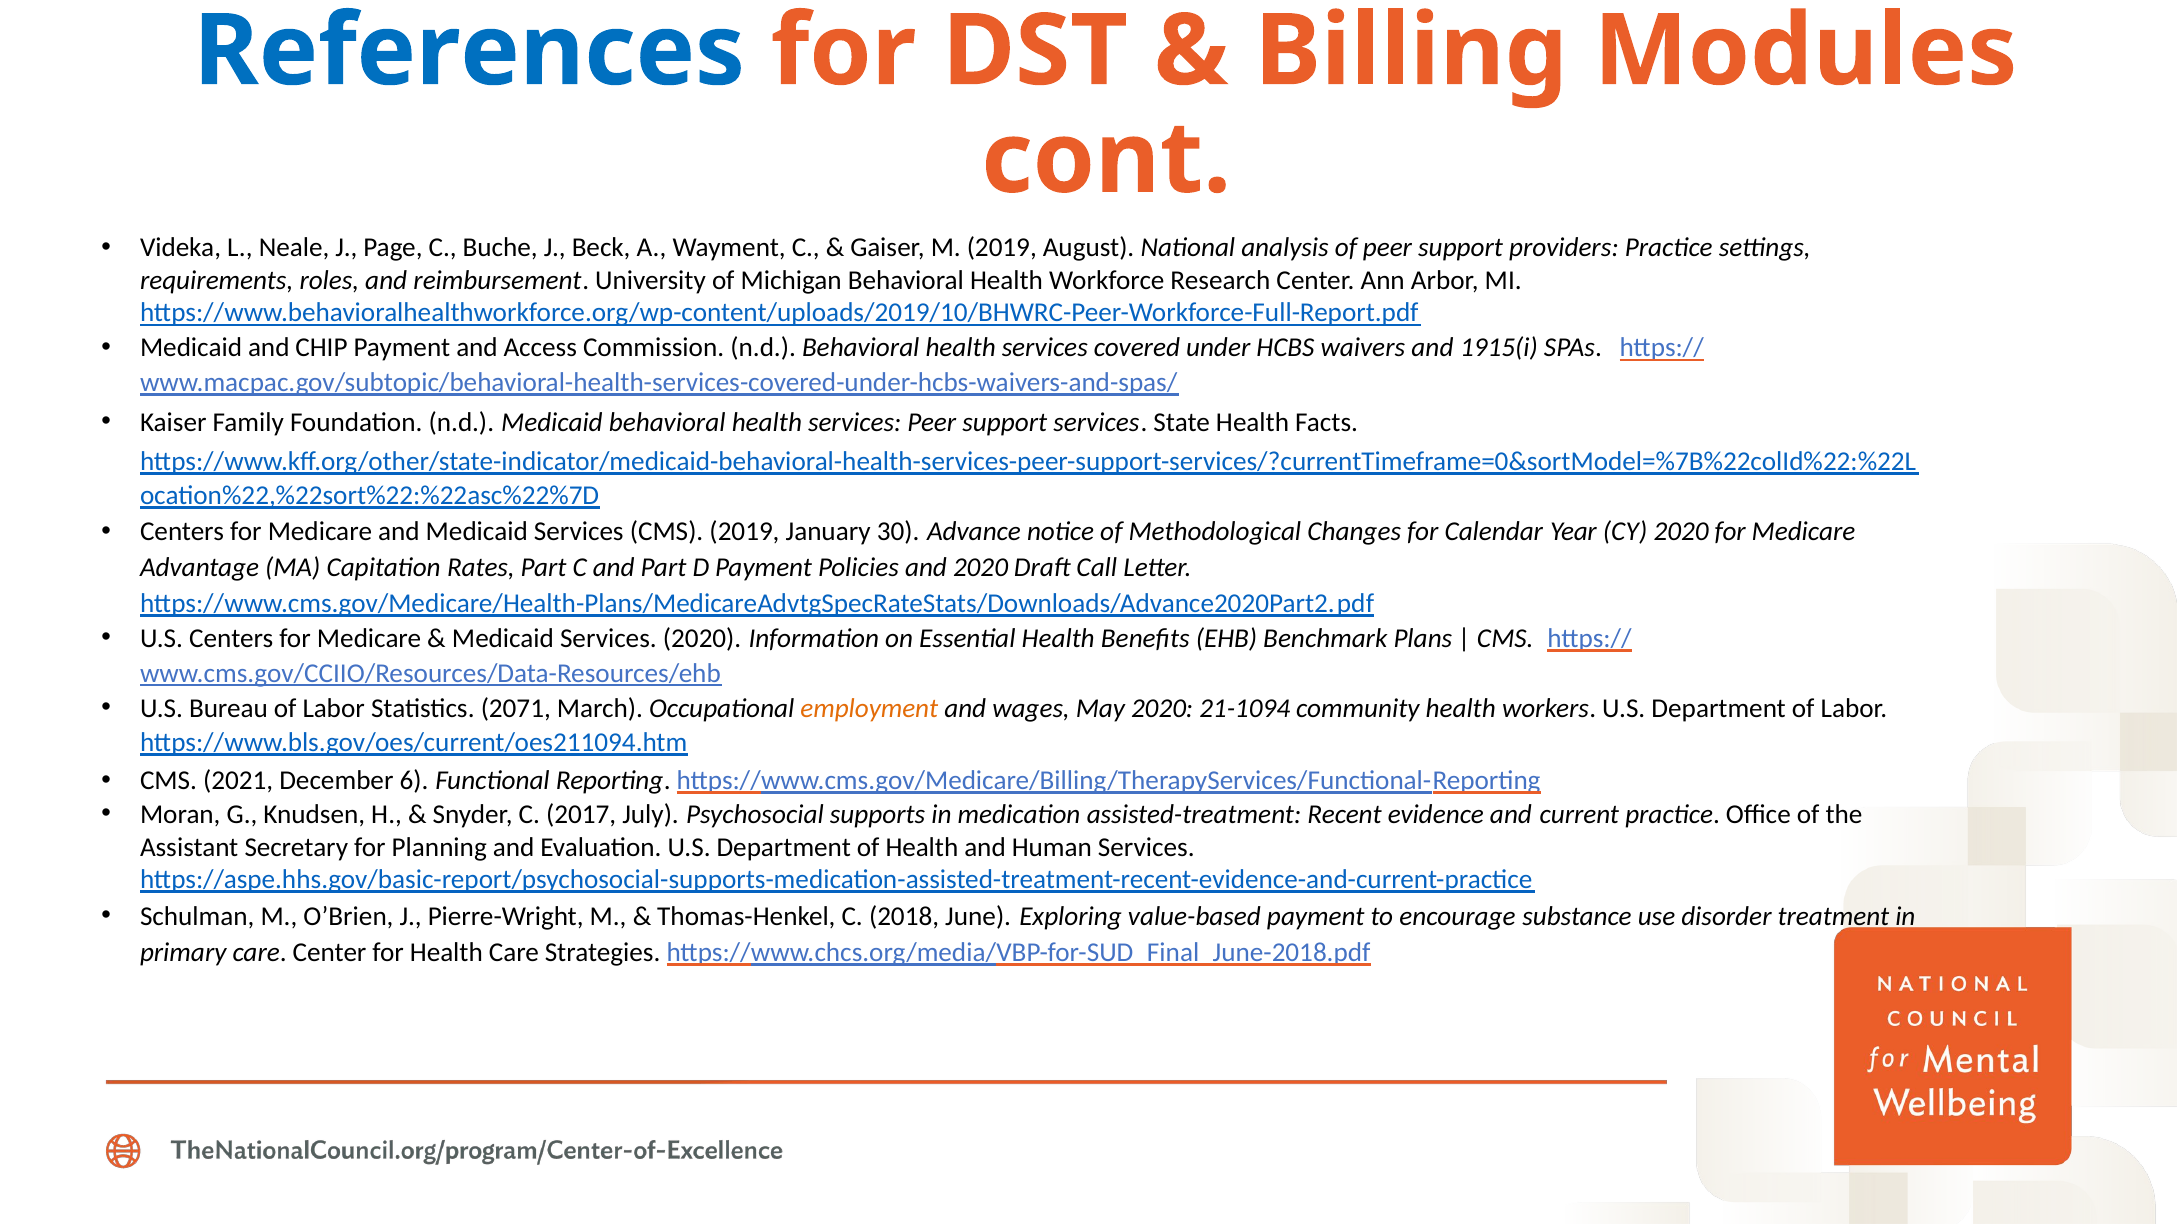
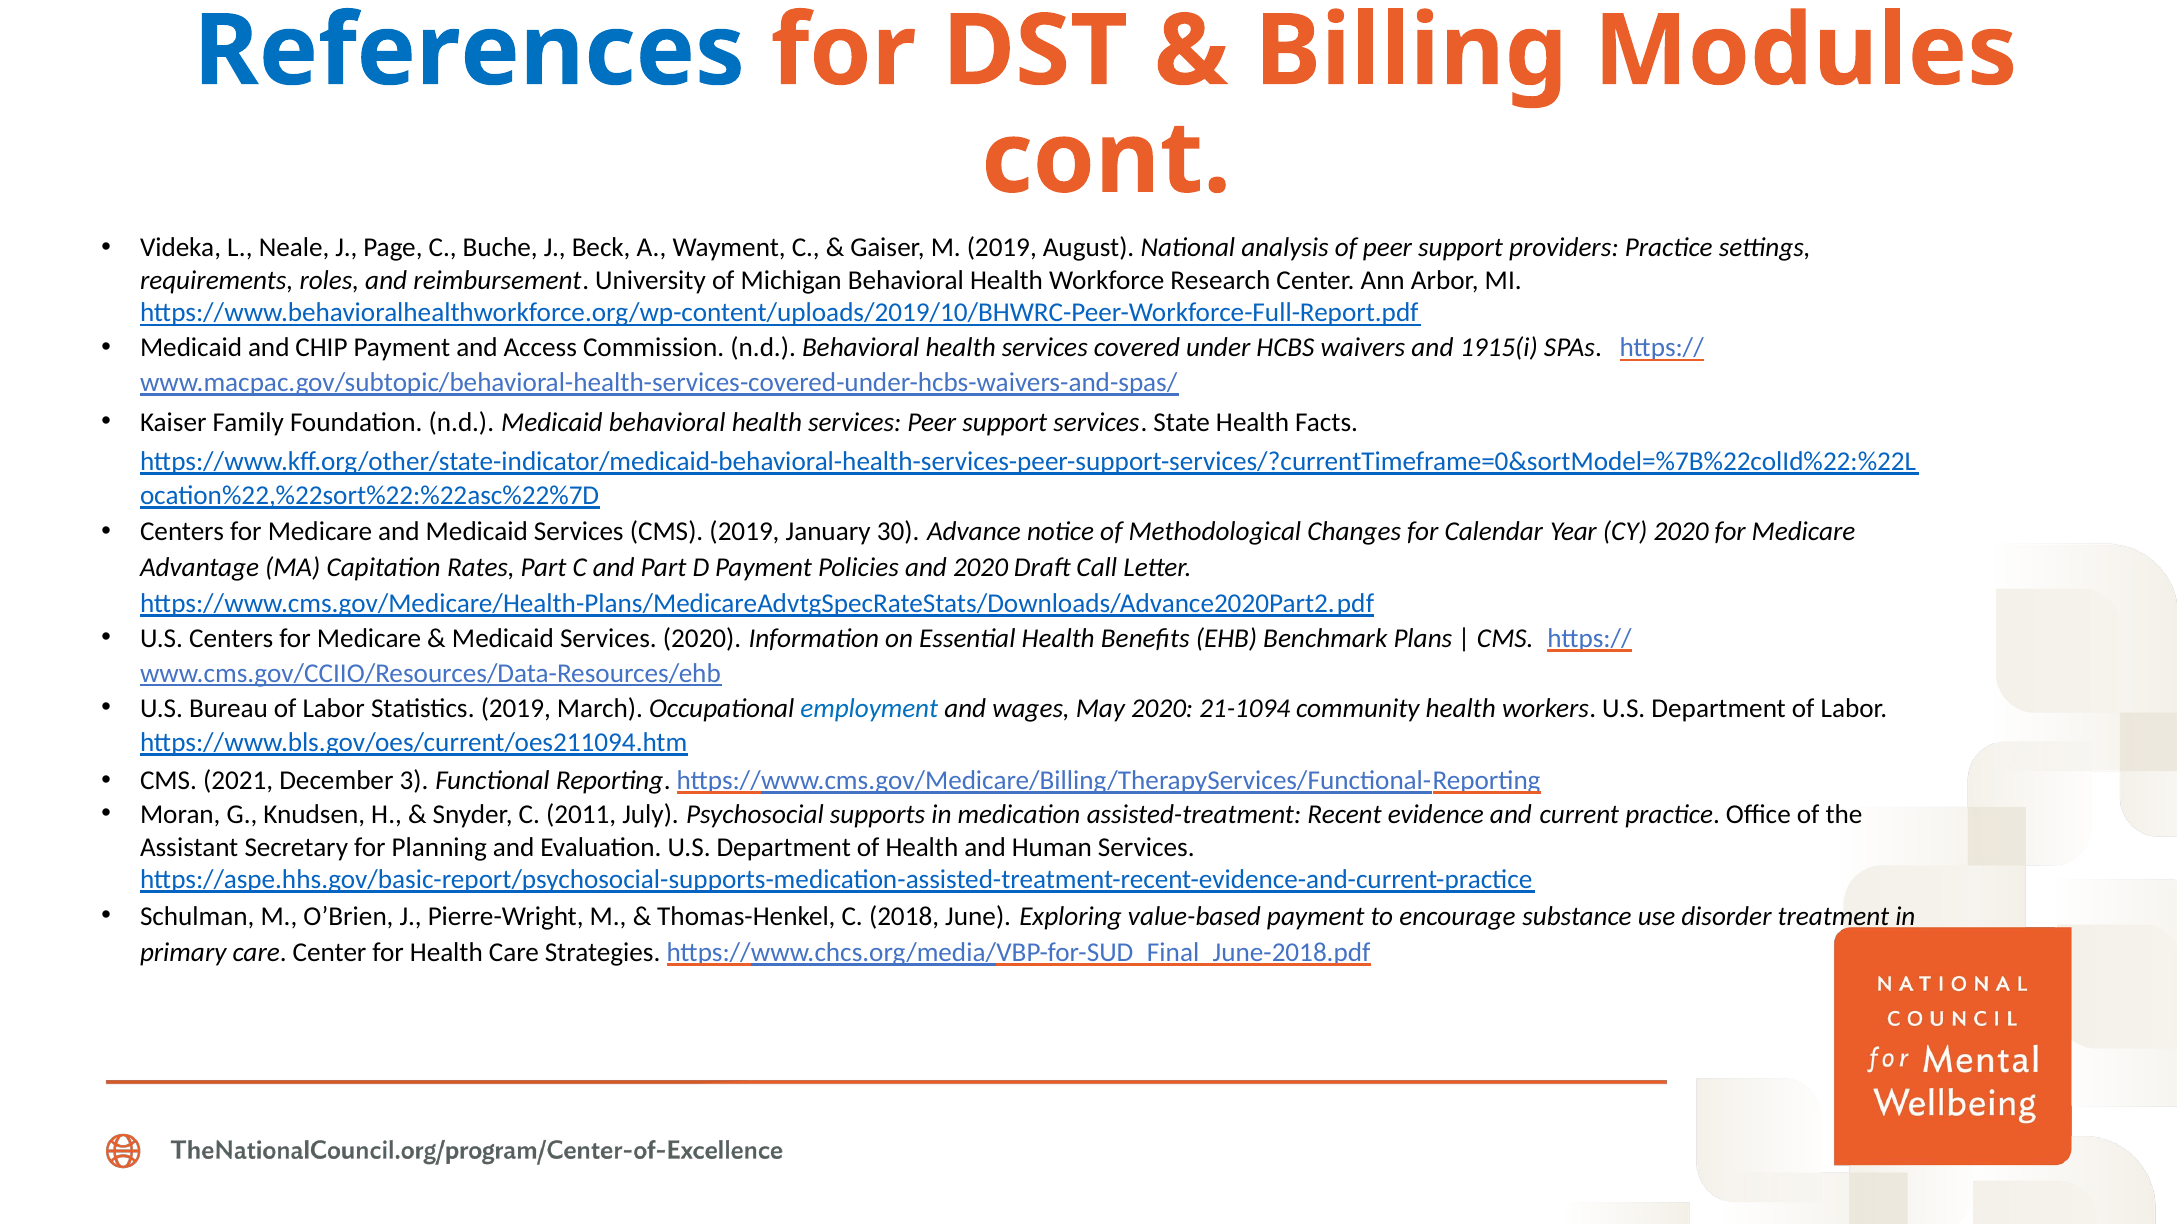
Statistics 2071: 2071 -> 2019 (516, 708)
employment colour: orange -> blue (869, 708)
6: 6 -> 3 (414, 781)
2017: 2017 -> 2011 (581, 815)
